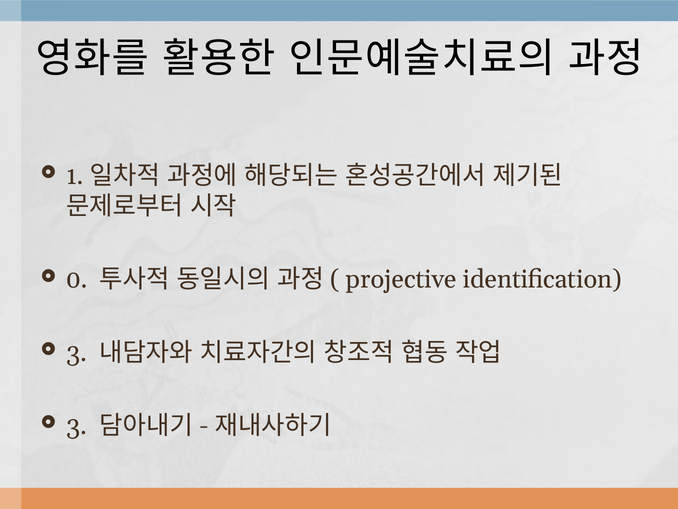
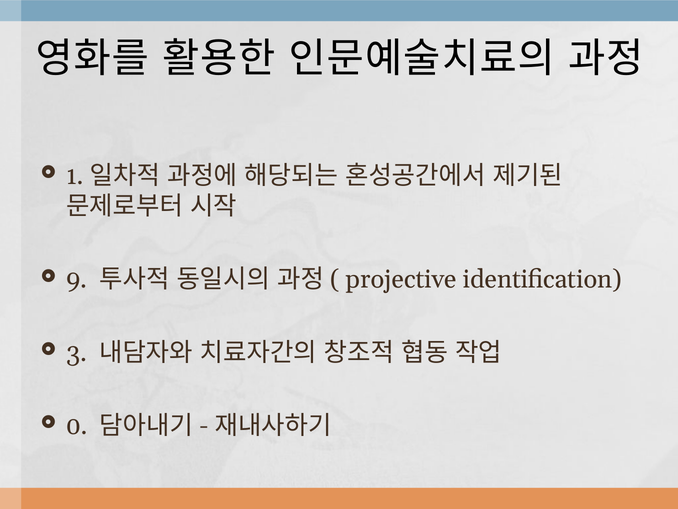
0: 0 -> 9 (77, 279)
3: 3 -> 0 (77, 426)
